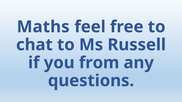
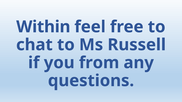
Maths: Maths -> Within (43, 27)
